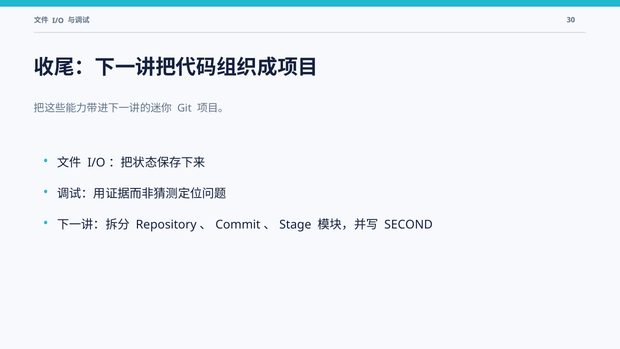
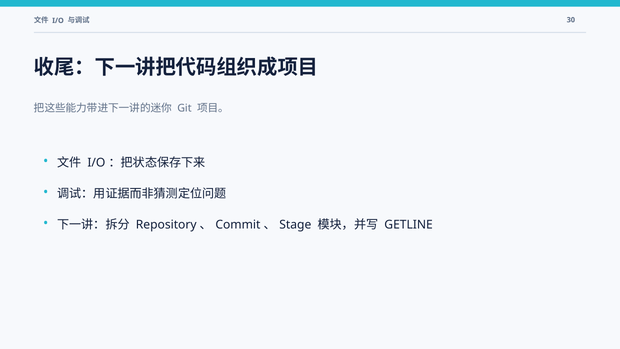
SECOND: SECOND -> GETLINE (409, 225)
